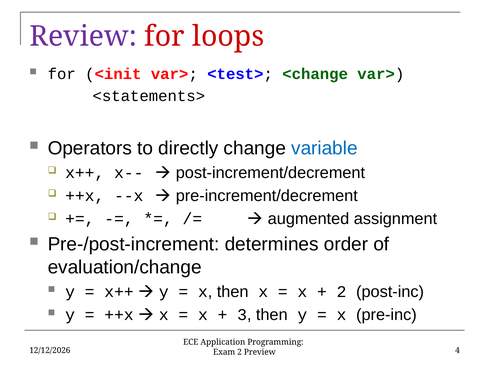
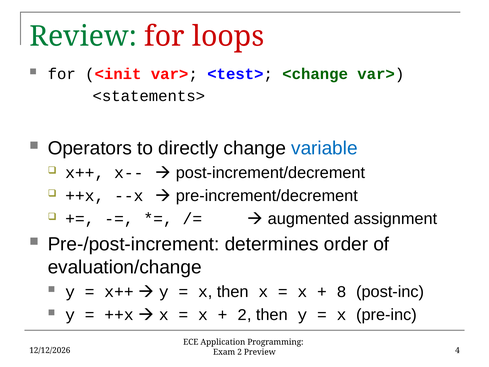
Review colour: purple -> green (83, 36)
2: 2 -> 8 (342, 292)
3: 3 -> 2 (242, 315)
